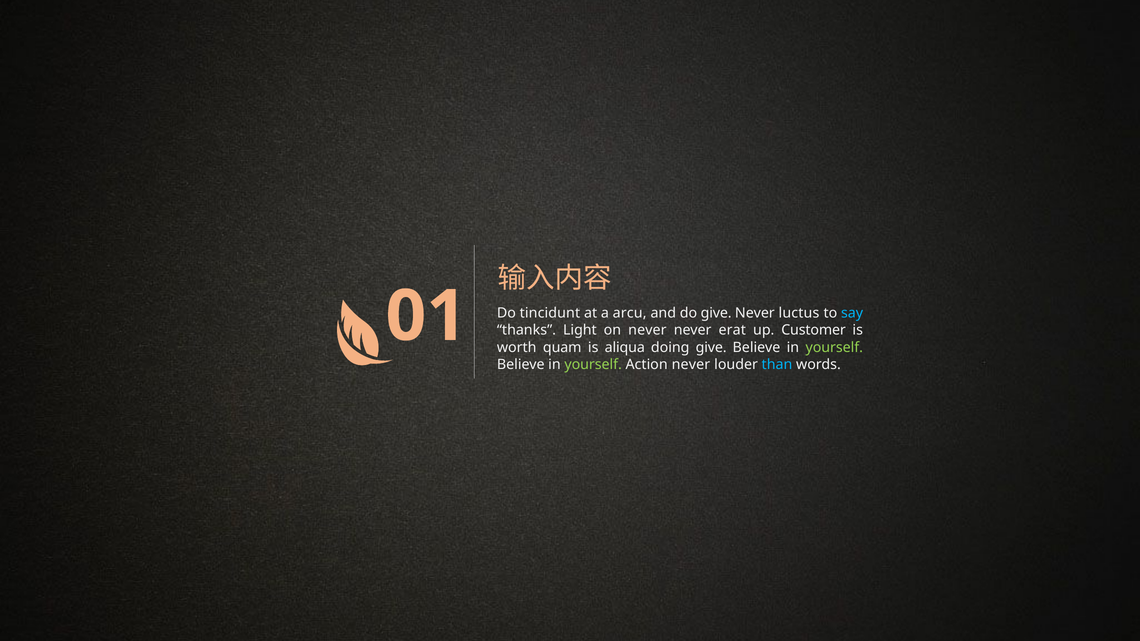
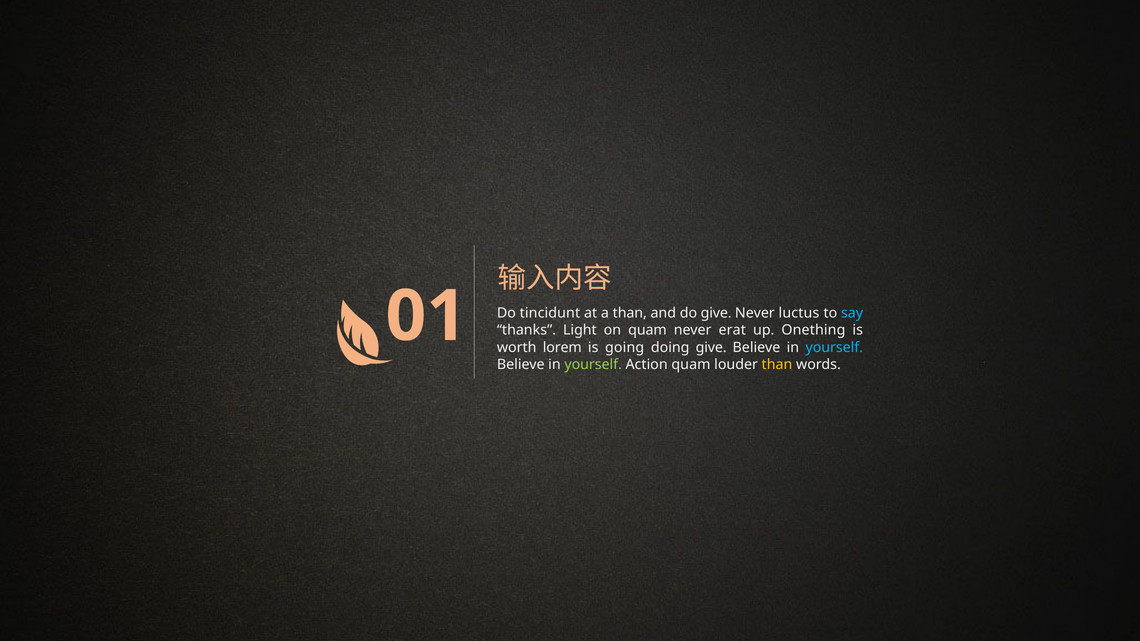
a arcu: arcu -> than (630, 313)
on never: never -> quam (648, 330)
Customer: Customer -> Onething (813, 330)
quam: quam -> lorem (562, 347)
aliqua: aliqua -> going (625, 347)
yourself colour: light green -> light blue (834, 347)
Action never: never -> quam (691, 365)
than colour: light blue -> yellow (777, 365)
